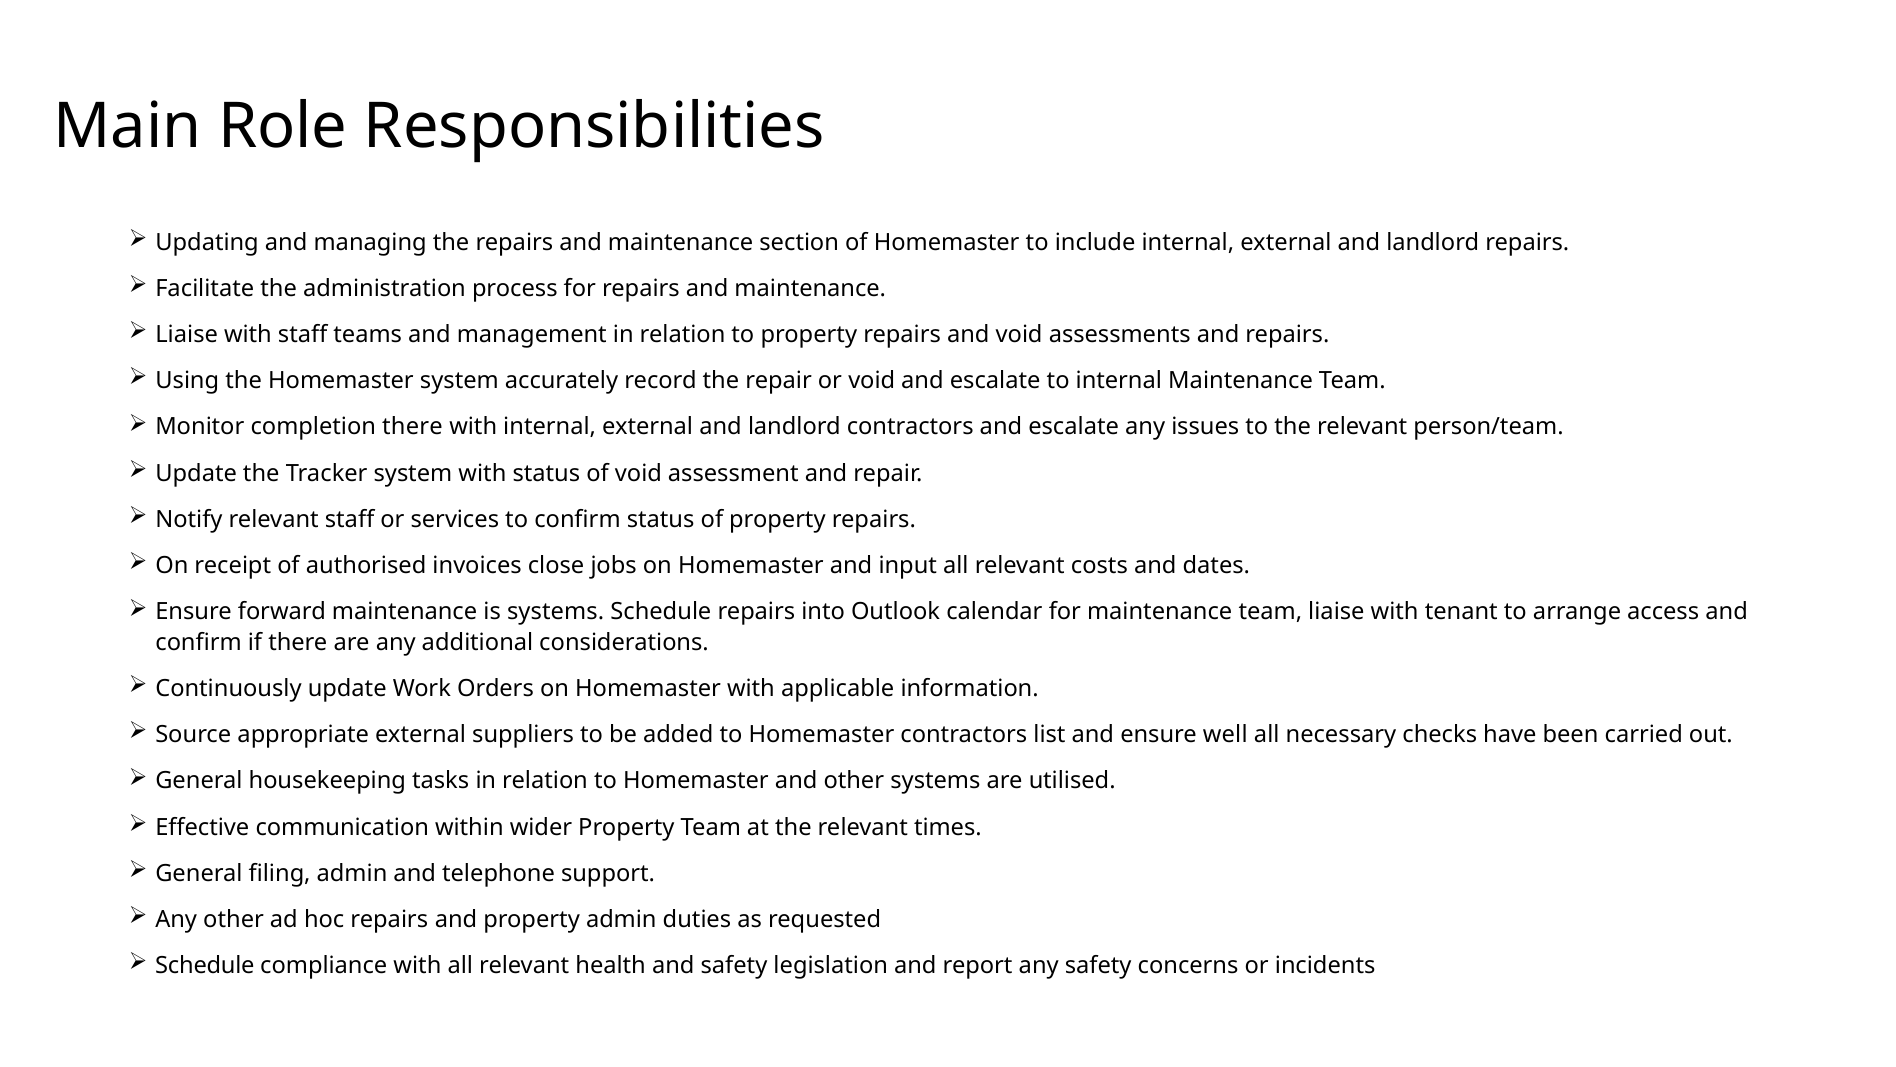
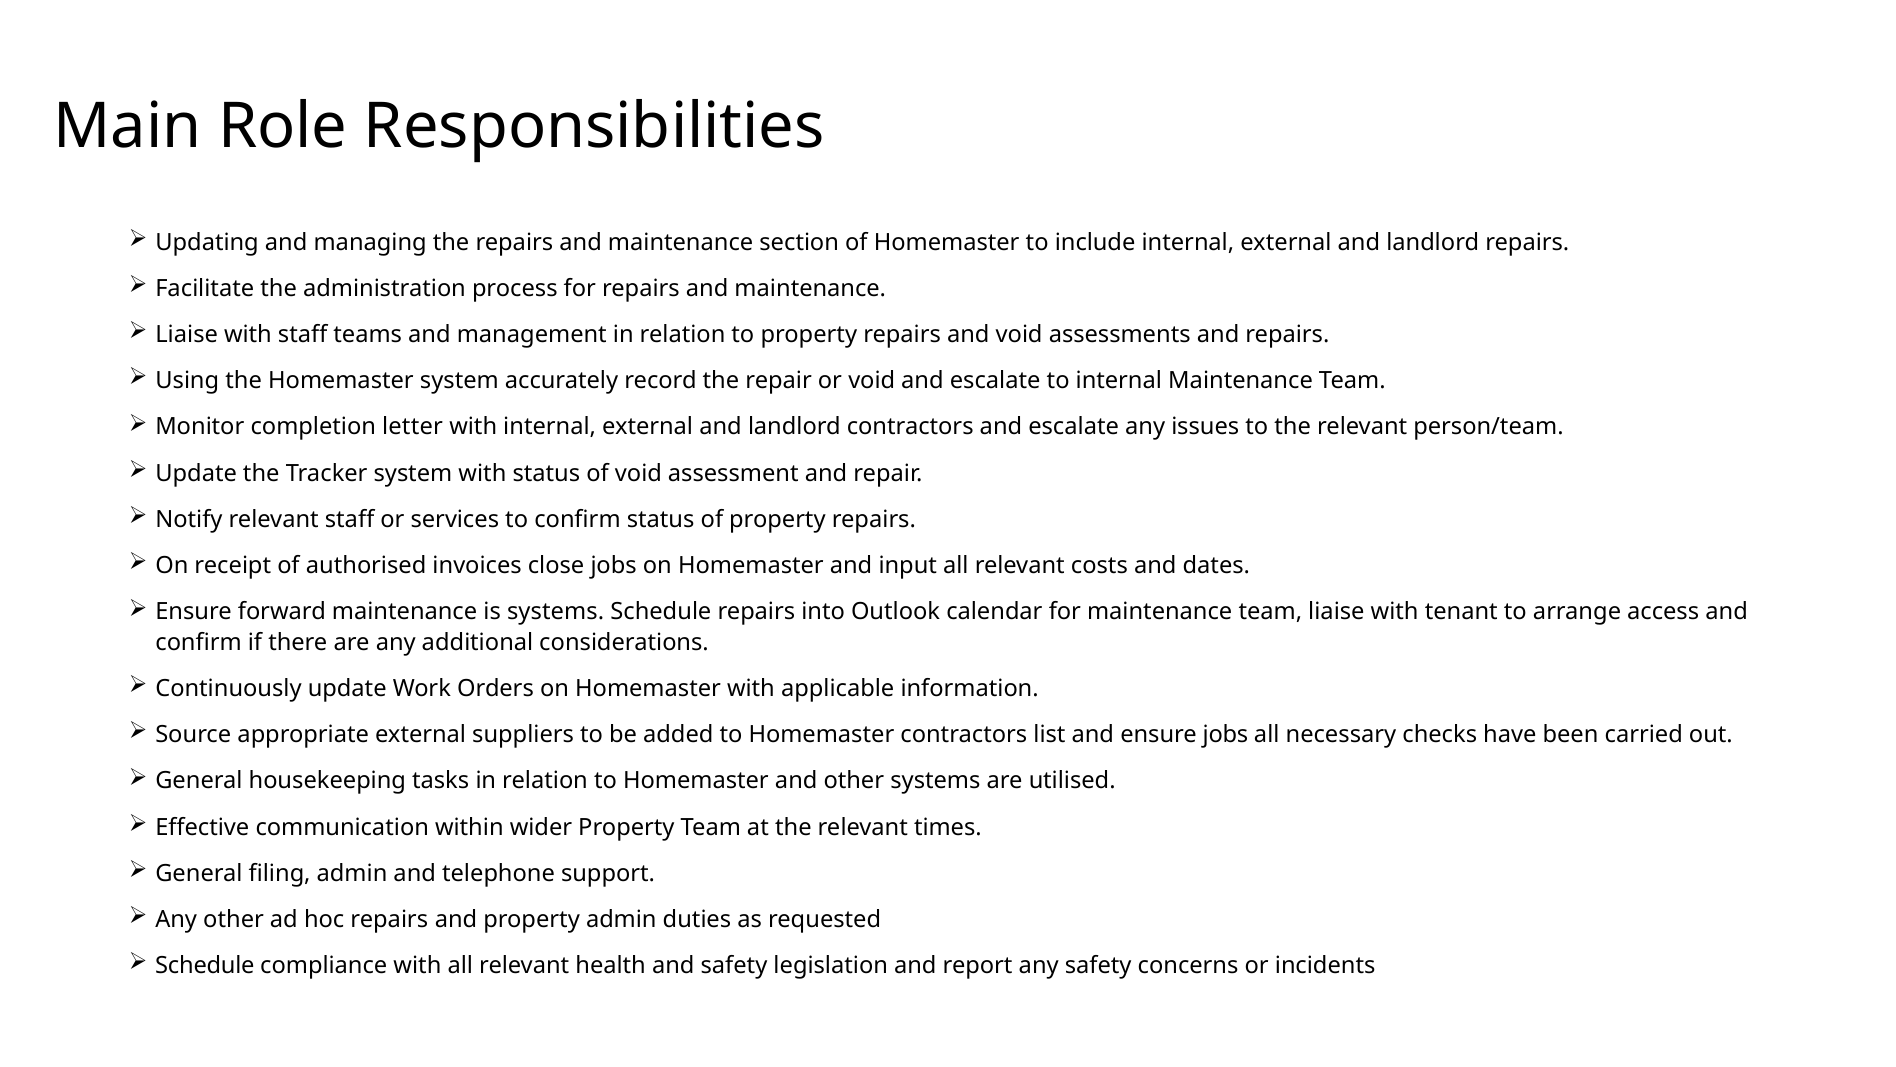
completion there: there -> letter (412, 427)
ensure well: well -> jobs (1225, 734)
